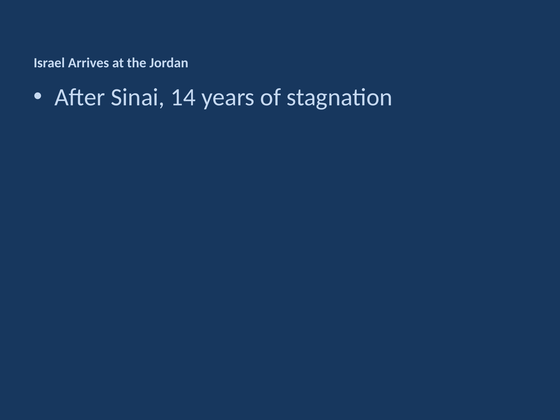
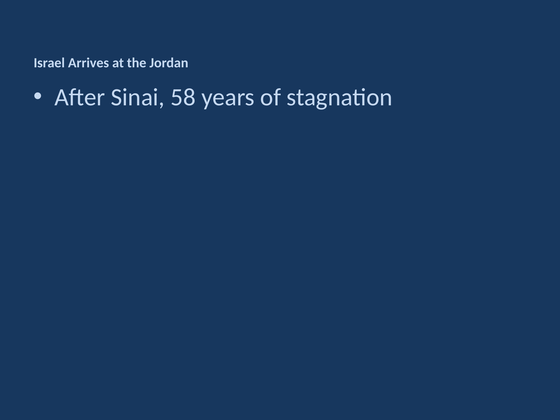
14: 14 -> 58 (183, 97)
